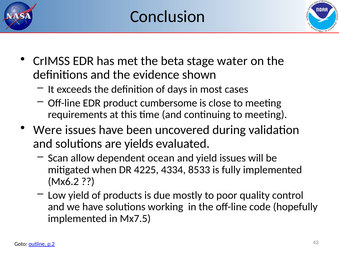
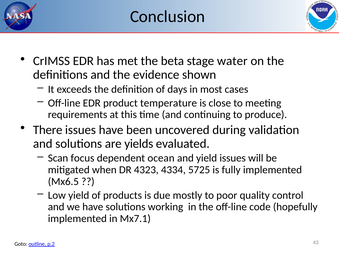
cumbersome: cumbersome -> temperature (169, 103)
continuing to meeting: meeting -> produce (266, 115)
Were: Were -> There (48, 130)
allow: allow -> focus (83, 158)
4225: 4225 -> 4323 (146, 170)
8533: 8533 -> 5725 (199, 170)
Mx6.2: Mx6.2 -> Mx6.5 (63, 182)
Mx7.5: Mx7.5 -> Mx7.1 (135, 219)
